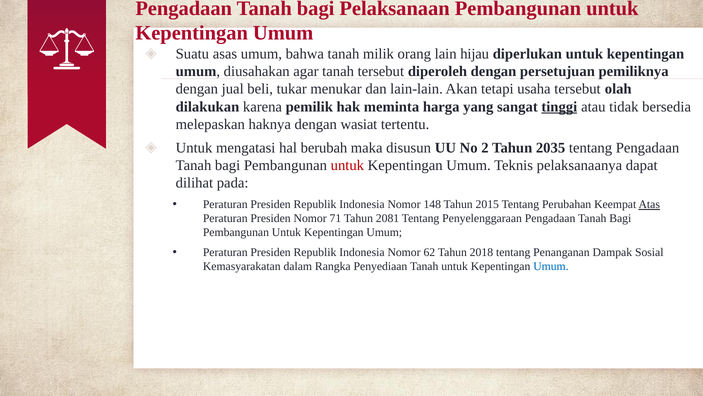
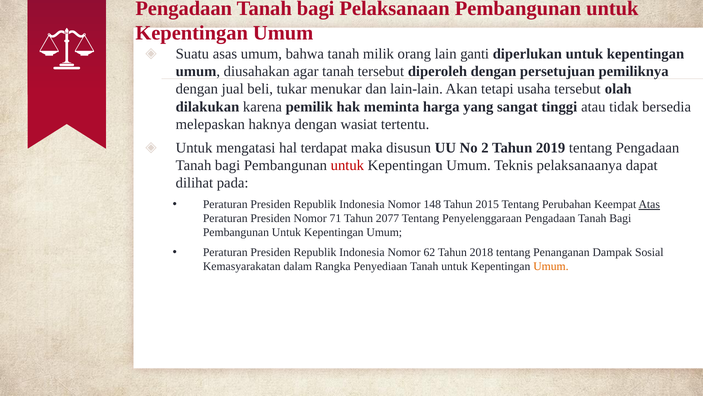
hijau: hijau -> ganti (475, 54)
tinggi underline: present -> none (559, 107)
berubah: berubah -> terdapat (324, 148)
2035: 2035 -> 2019 (551, 148)
2081: 2081 -> 2077 (388, 218)
Umum colour: blue -> orange (551, 266)
